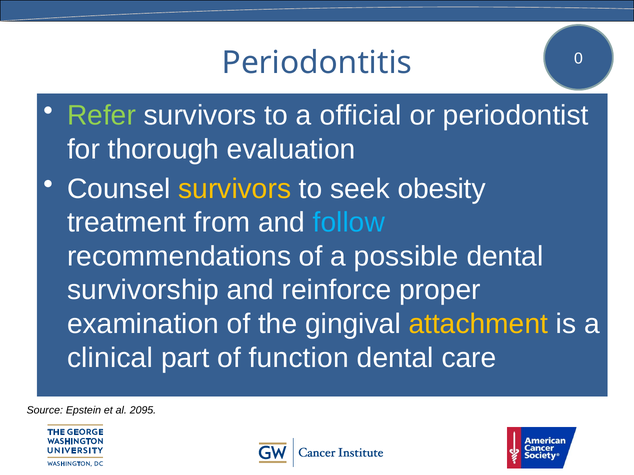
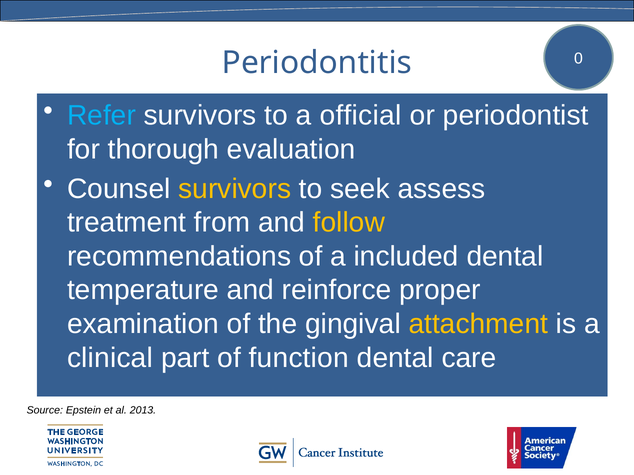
Refer colour: light green -> light blue (102, 116)
obesity: obesity -> assess (442, 189)
follow colour: light blue -> yellow (349, 223)
possible: possible -> included (406, 257)
survivorship: survivorship -> temperature (143, 290)
2095: 2095 -> 2013 (143, 411)
